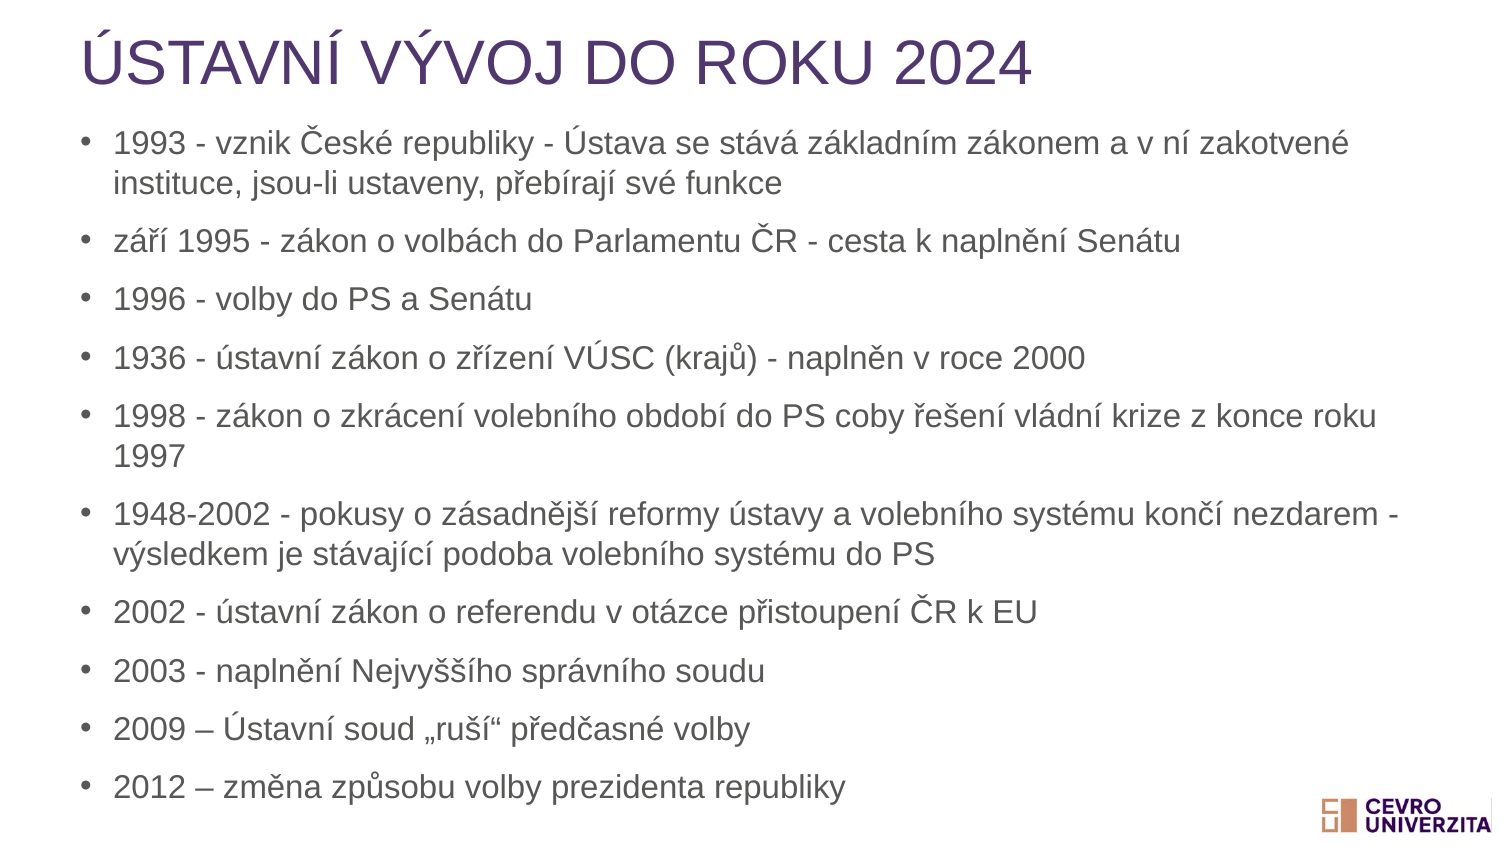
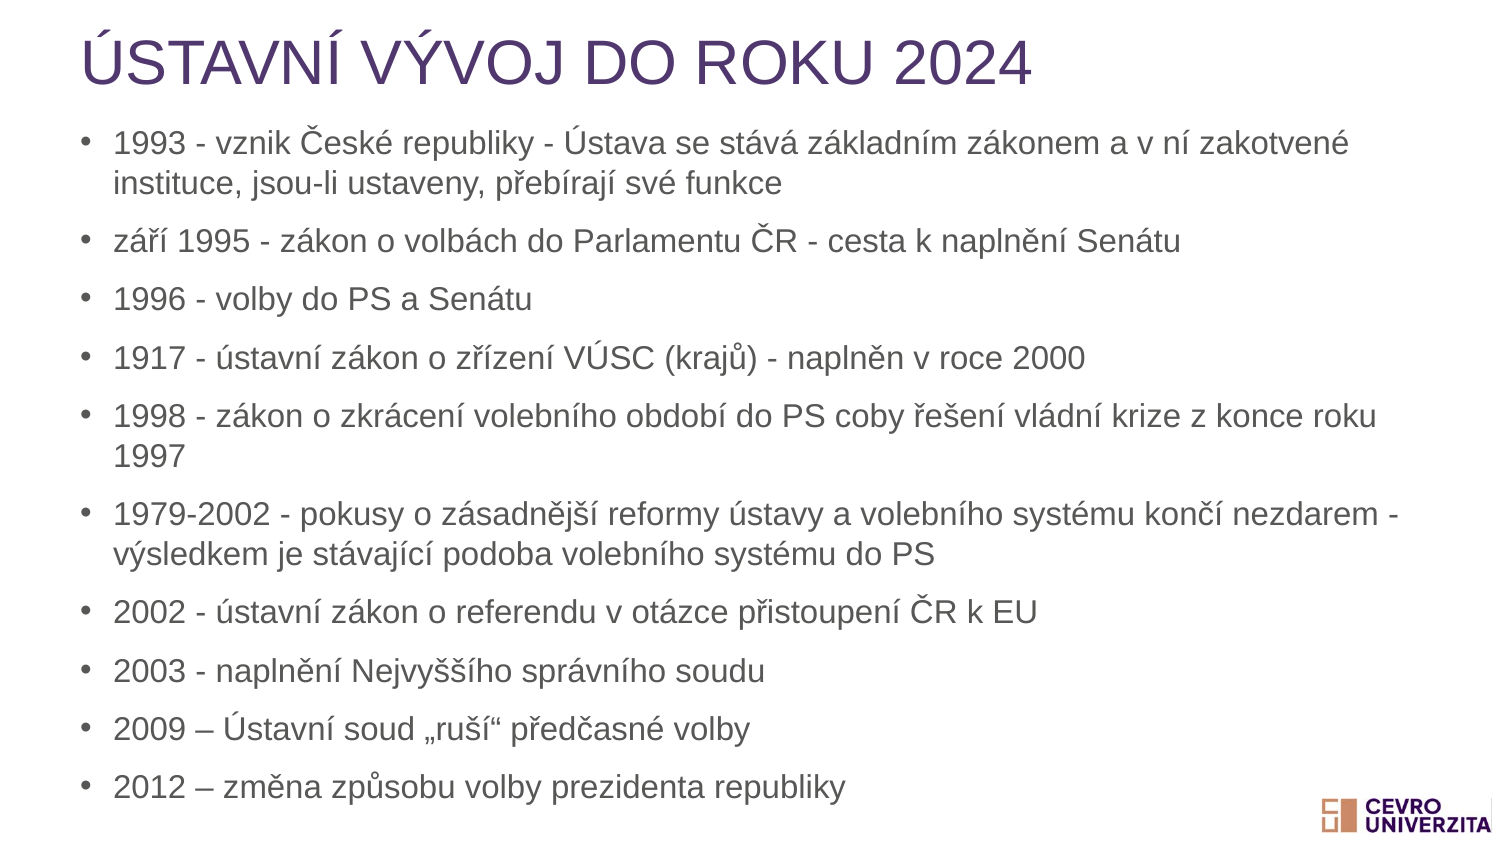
1936: 1936 -> 1917 (150, 358)
1948-2002: 1948-2002 -> 1979-2002 (192, 515)
